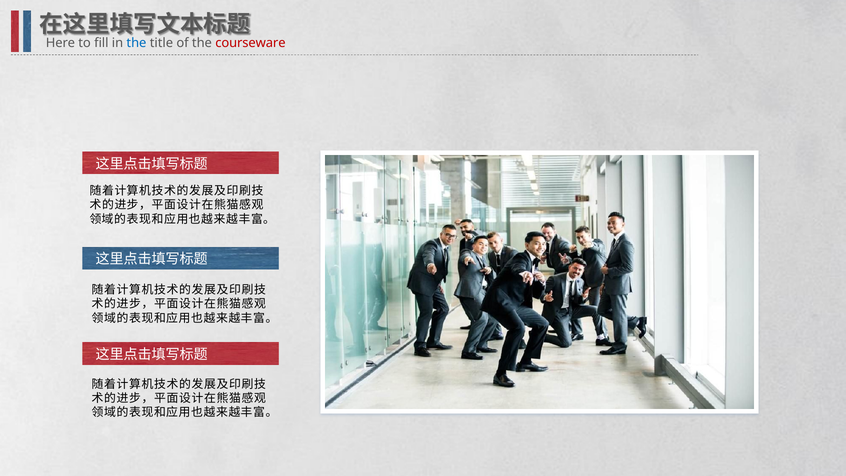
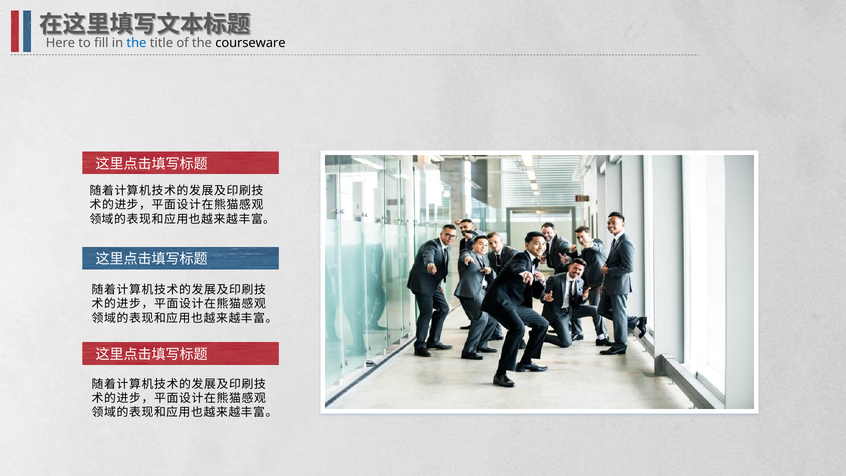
courseware colour: red -> black (250, 43)
